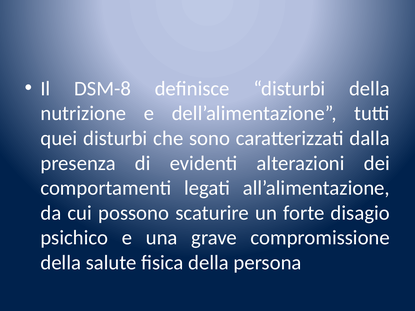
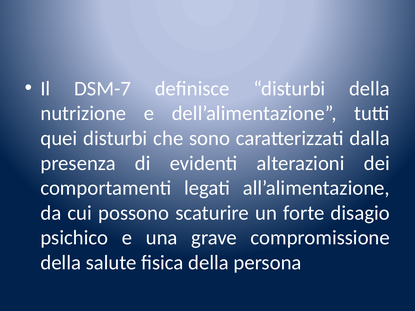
DSM-8: DSM-8 -> DSM-7 (103, 89)
